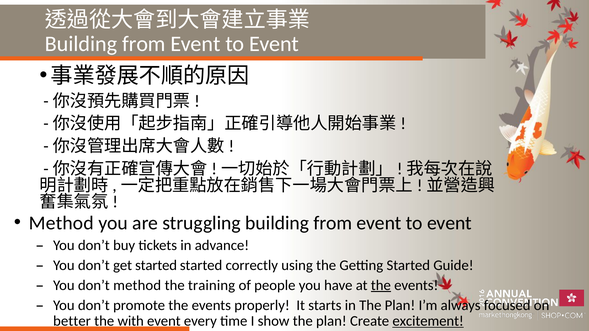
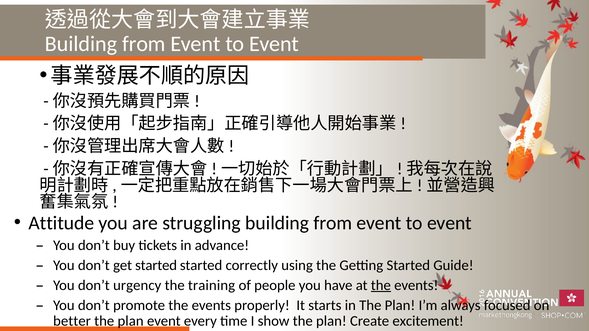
Method: Method -> Attitude (61, 223)
don’t method: method -> urgency (137, 285)
with: with -> plan (131, 321)
excitement underline: present -> none (428, 321)
